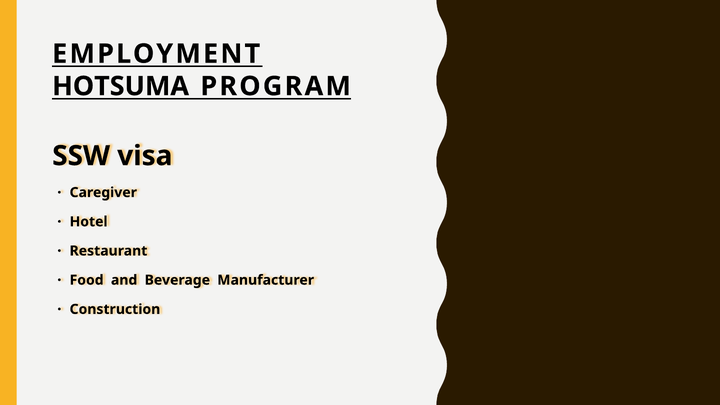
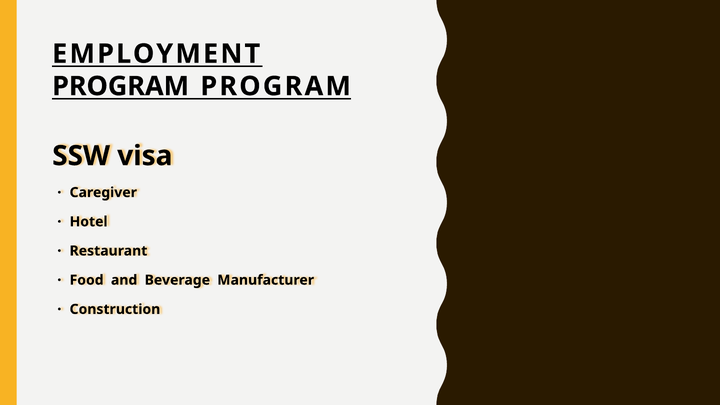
HOTSUMA: HOTSUMA -> PROGRAM (121, 86)
